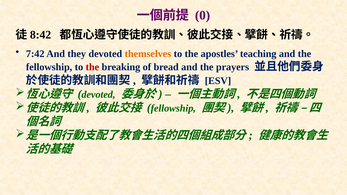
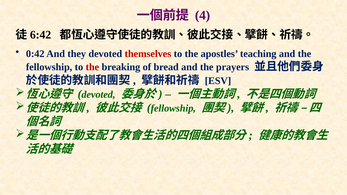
0: 0 -> 4 (203, 15)
8:42: 8:42 -> 6:42 (41, 35)
7:42: 7:42 -> 0:42 (35, 54)
themselves colour: orange -> red (148, 54)
